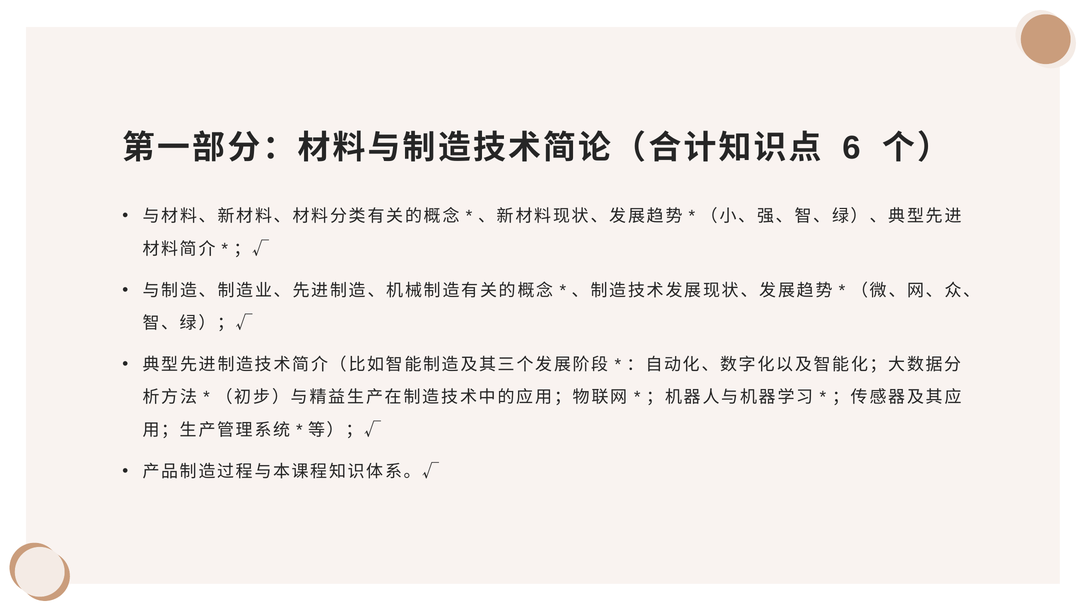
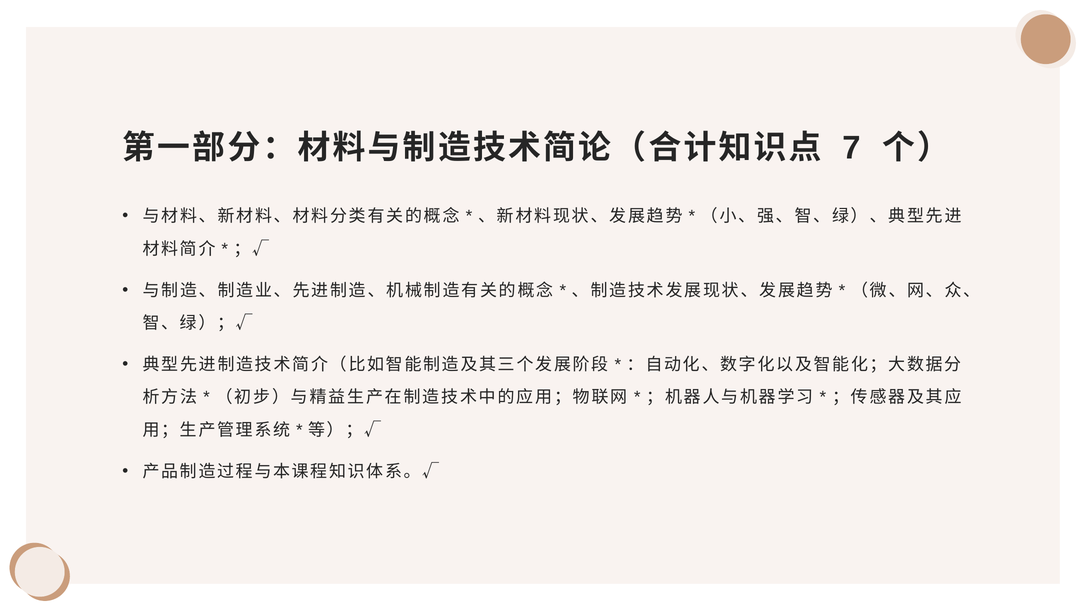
6: 6 -> 7 (851, 148)
